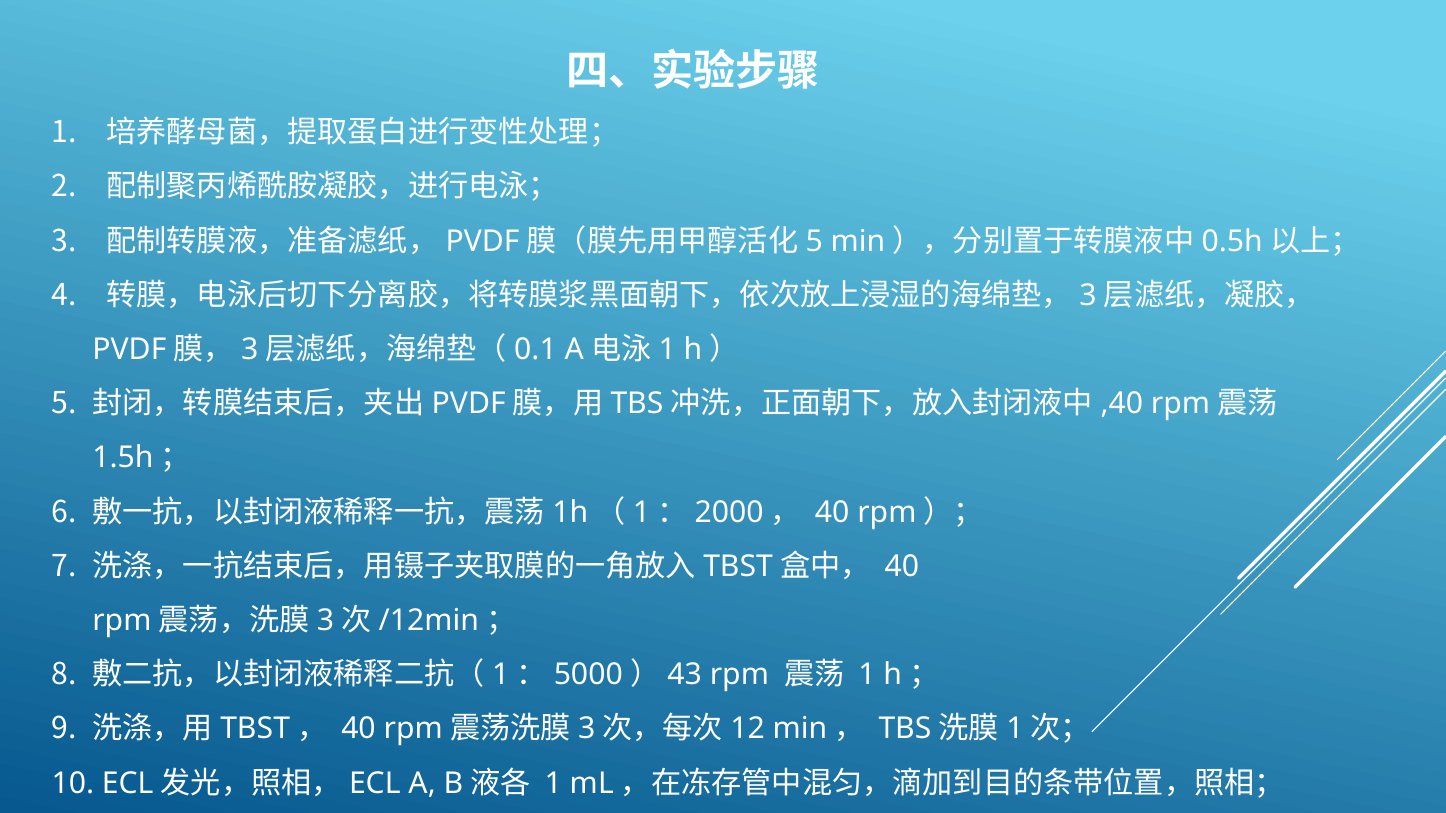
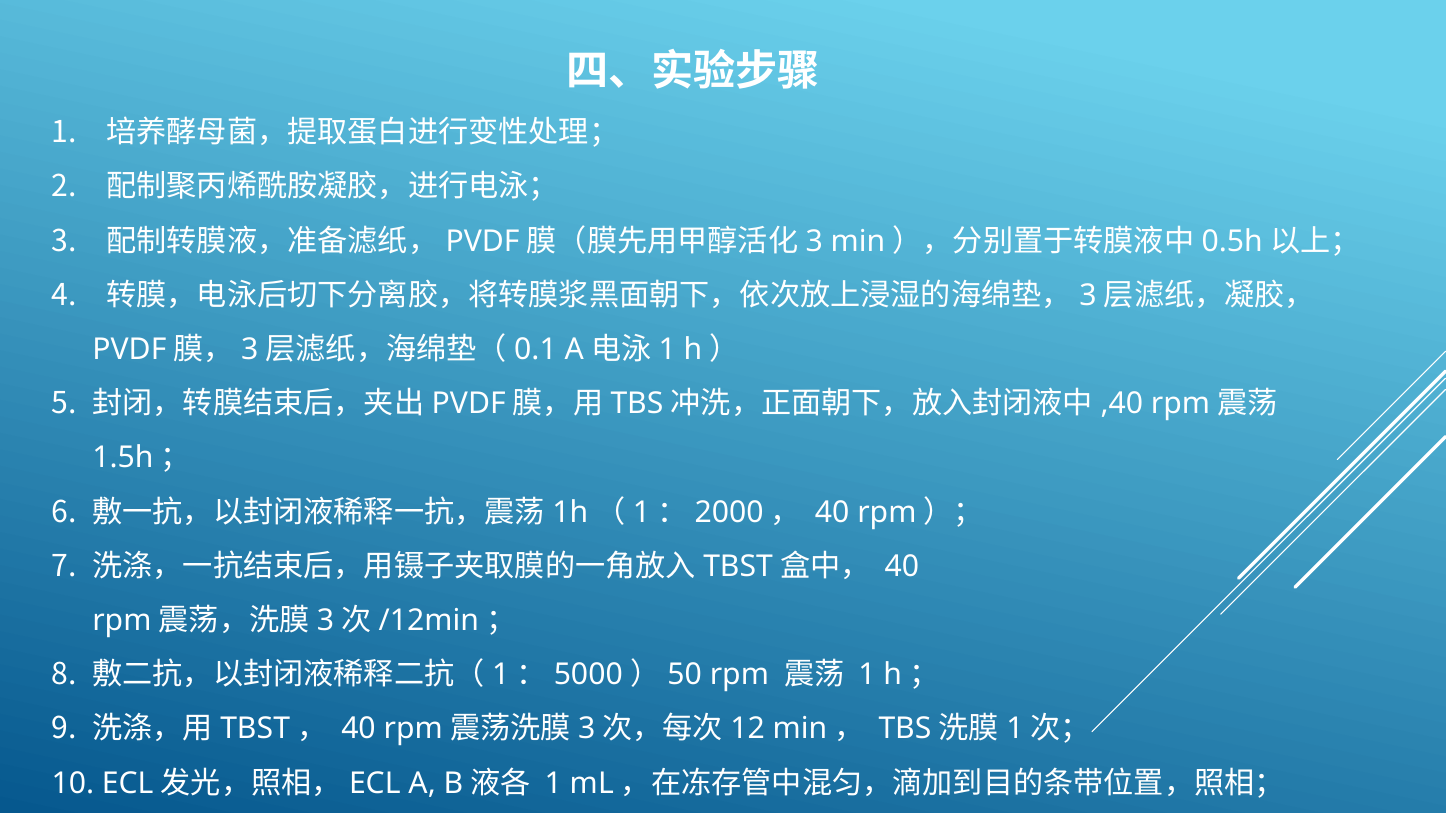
5: 5 -> 3 (814, 241)
43: 43 -> 50 (685, 675)
